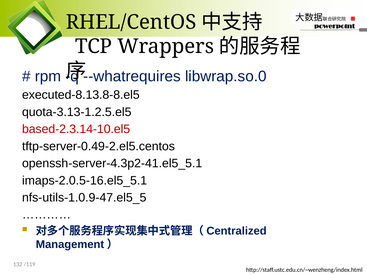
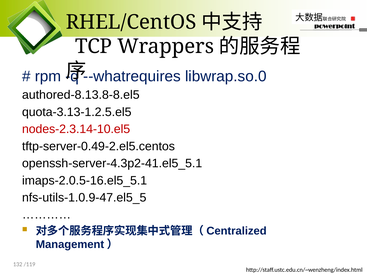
executed-8.13.8-8.el5: executed-8.13.8-8.el5 -> authored-8.13.8-8.el5 (81, 95)
based-2.3.14-10.el5: based-2.3.14-10.el5 -> nodes-2.3.14-10.el5 (76, 129)
